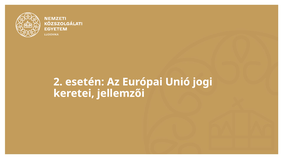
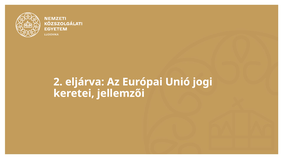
esetén: esetén -> eljárva (85, 82)
